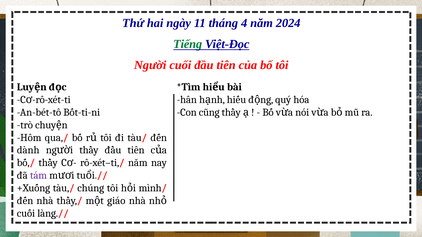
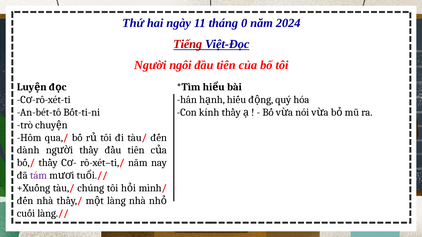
4: 4 -> 0 (244, 23)
Tiếng colour: green -> red (188, 44)
cuối: cuối -> ngôi (180, 65)
cũng: cũng -> kính (209, 112)
giáo: giáo -> làng (116, 201)
